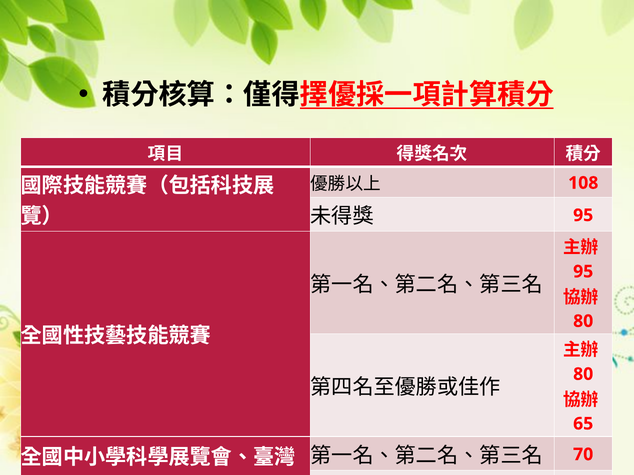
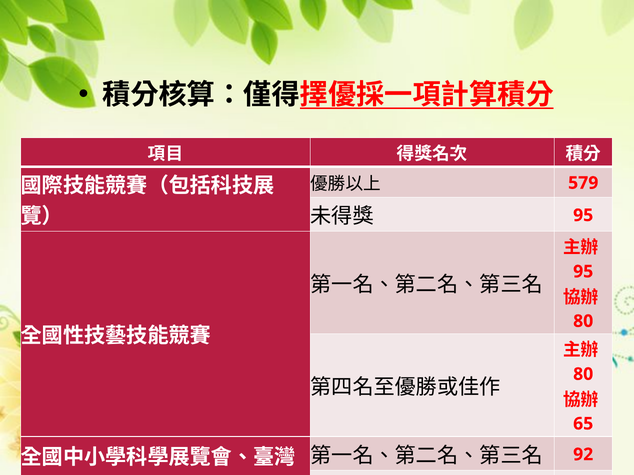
108: 108 -> 579 (583, 183)
70: 70 -> 92 (583, 455)
